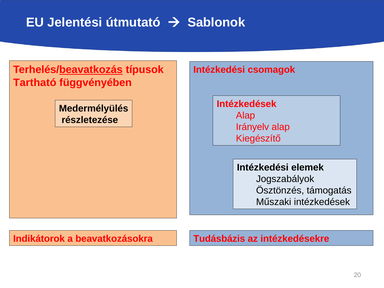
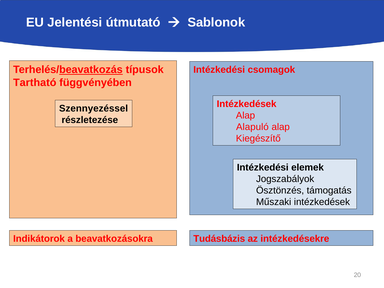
Medermélyülés: Medermélyülés -> Szennyezéssel (94, 108)
Irányelv: Irányelv -> Alapuló (252, 127)
